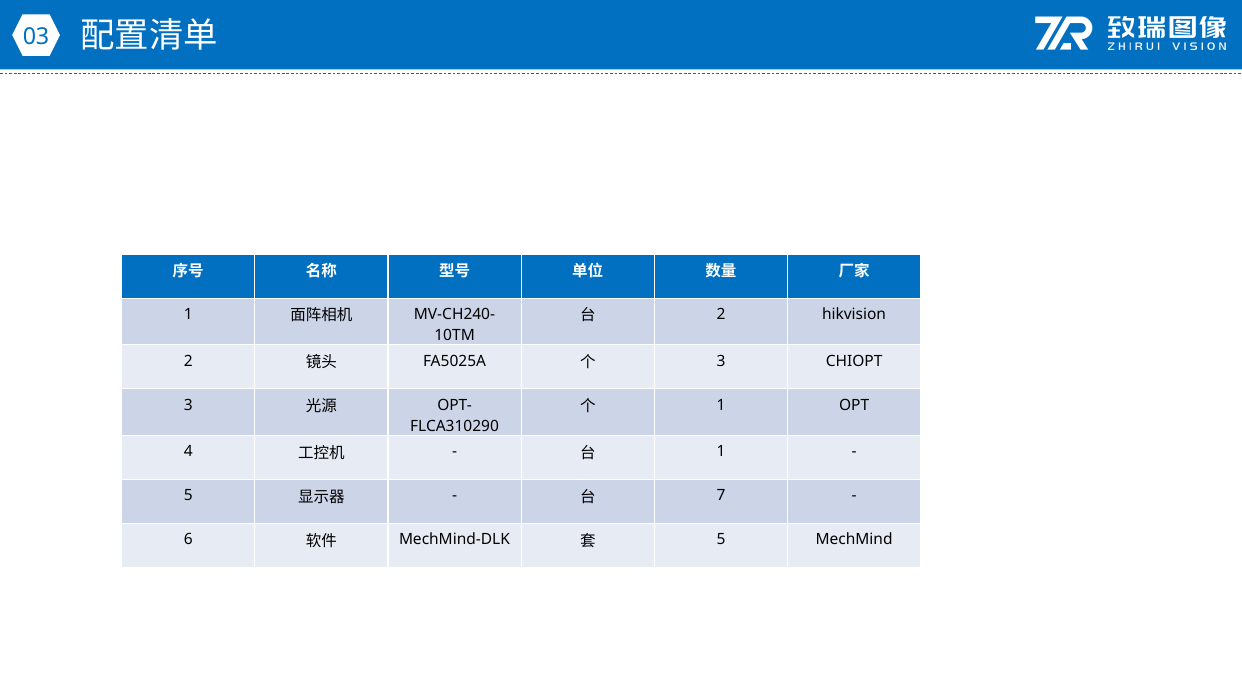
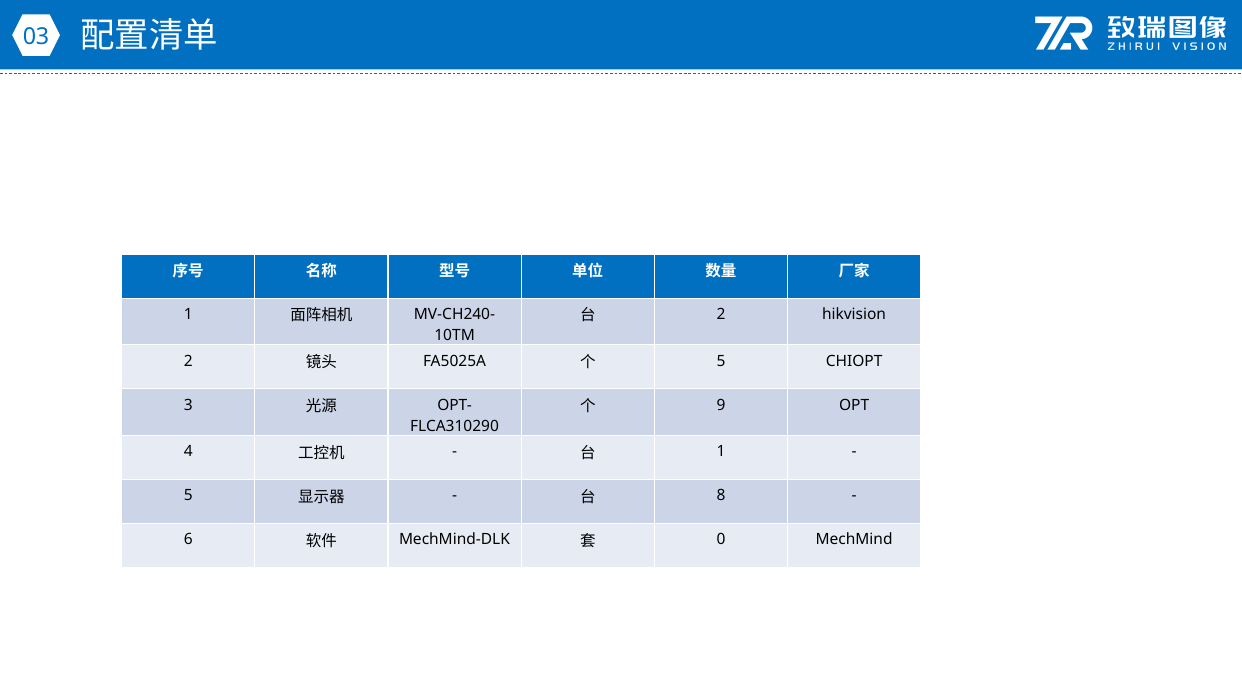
3: 3 -> 5 (721, 361)
1: 1 -> 9 (721, 405)
7: 7 -> 8 (721, 495)
5: 5 -> 0 (721, 539)
